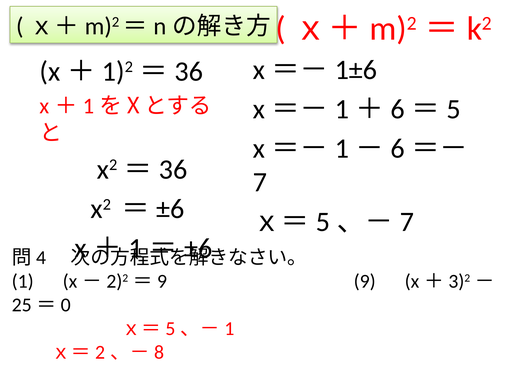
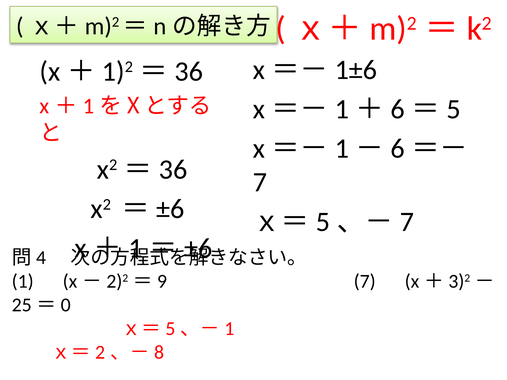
9: 9 -> 7 (365, 281)
